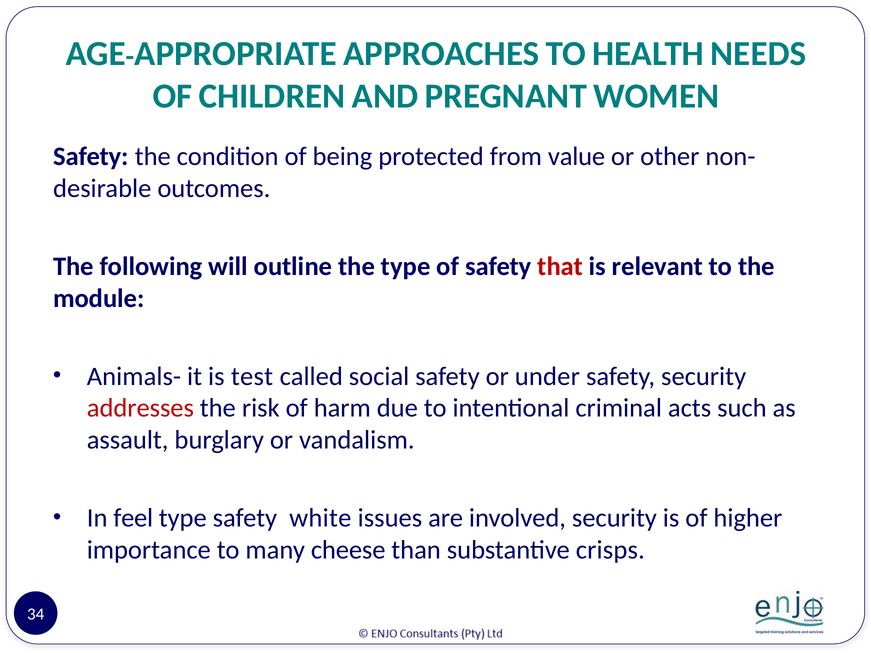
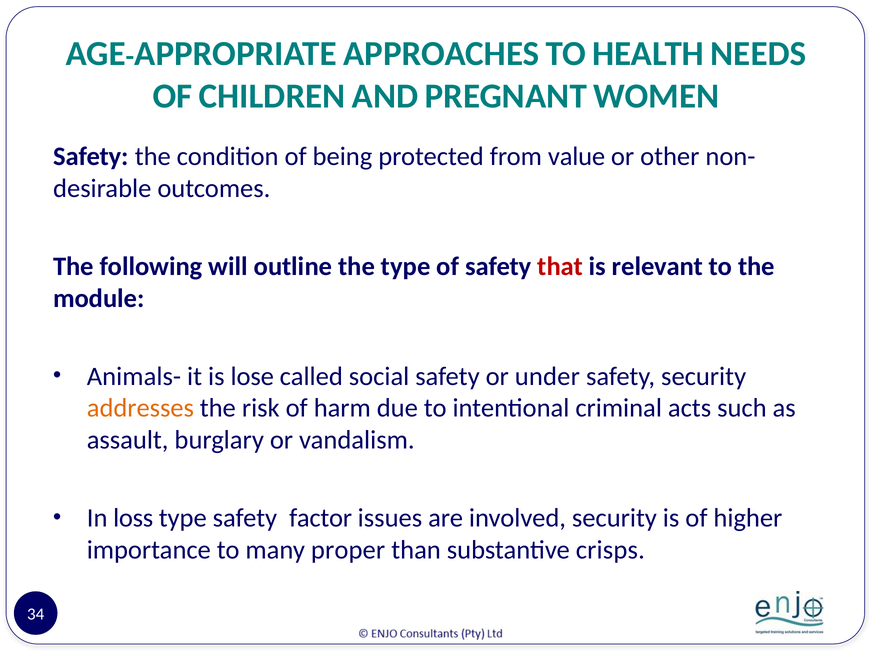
test: test -> lose (252, 376)
addresses colour: red -> orange (140, 408)
feel: feel -> loss (133, 518)
white: white -> factor (321, 518)
cheese: cheese -> proper (348, 550)
